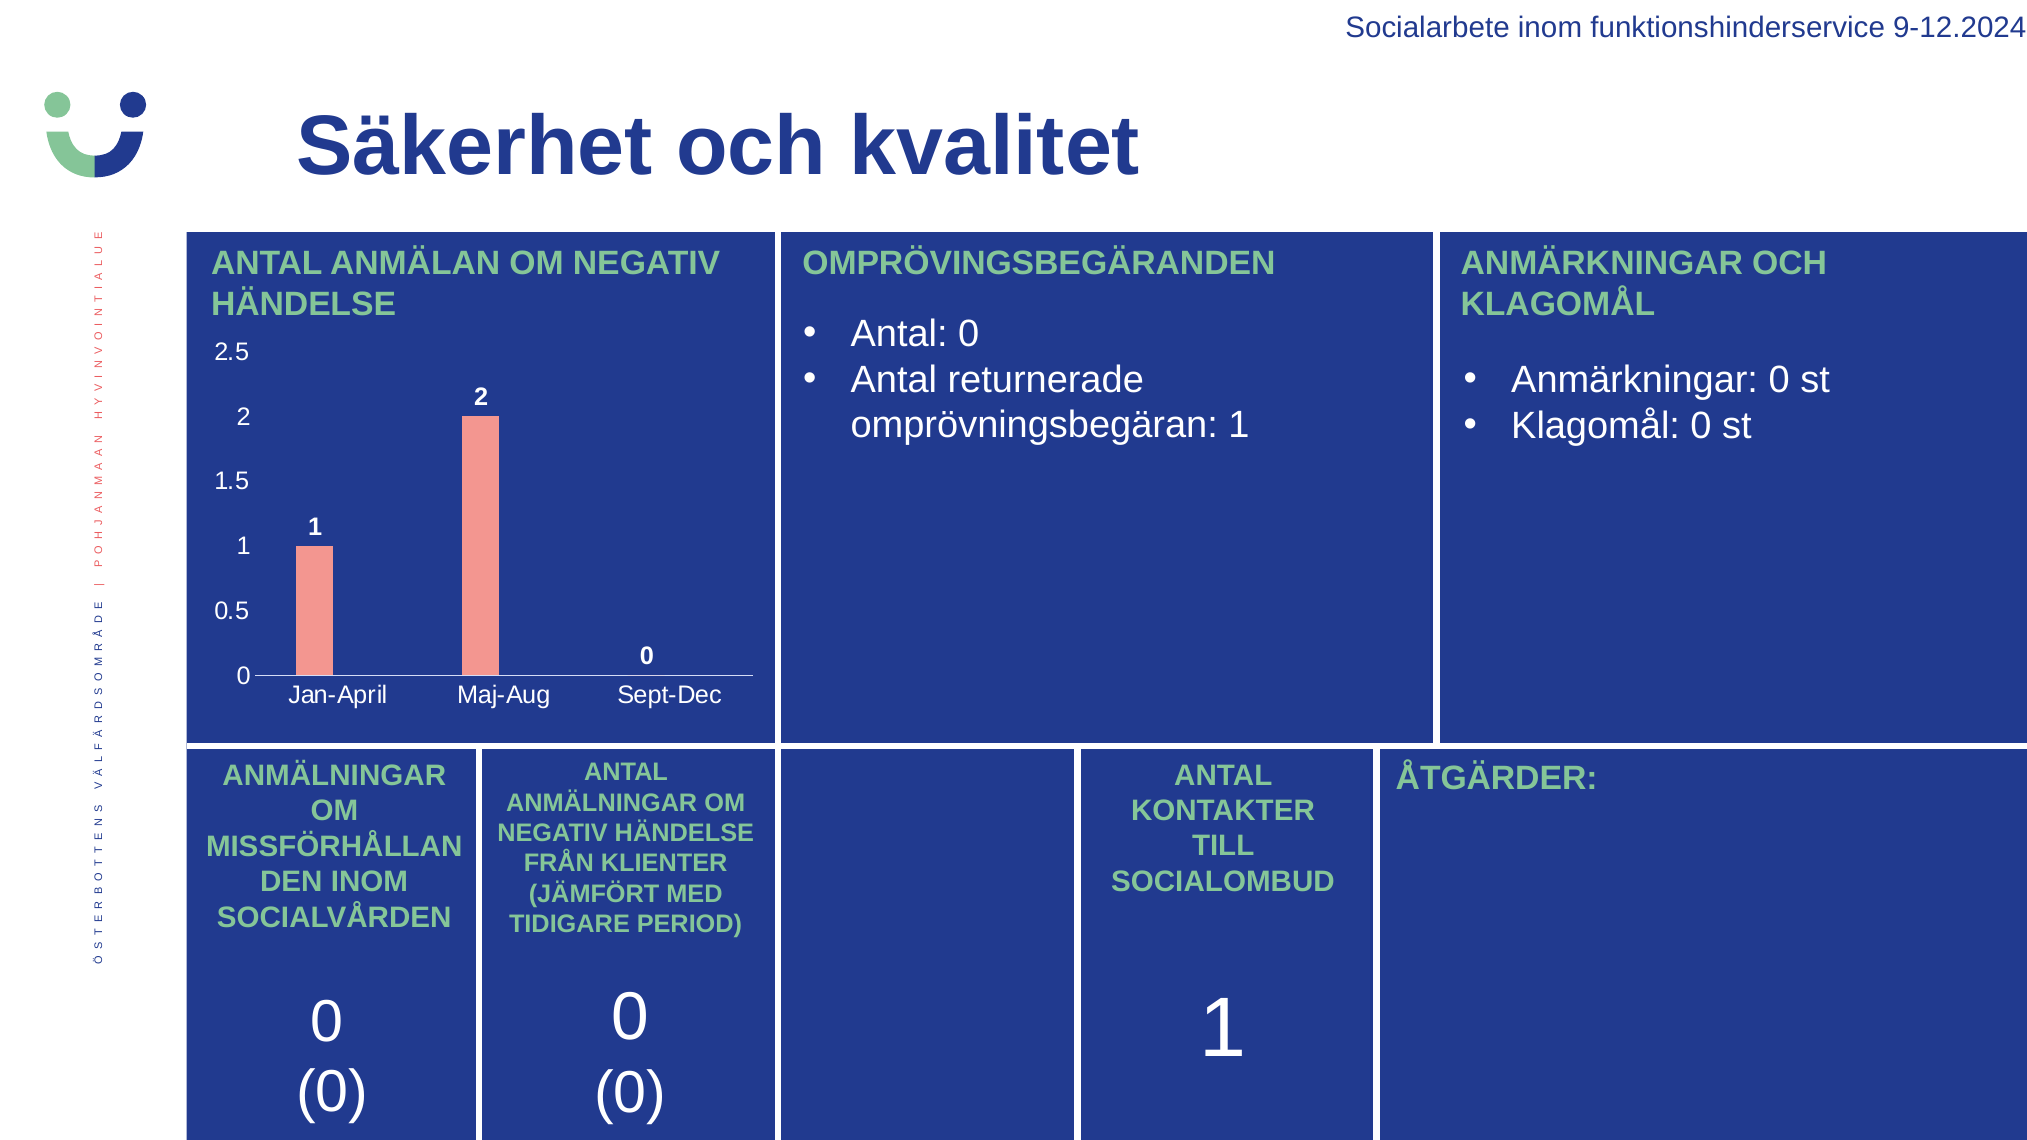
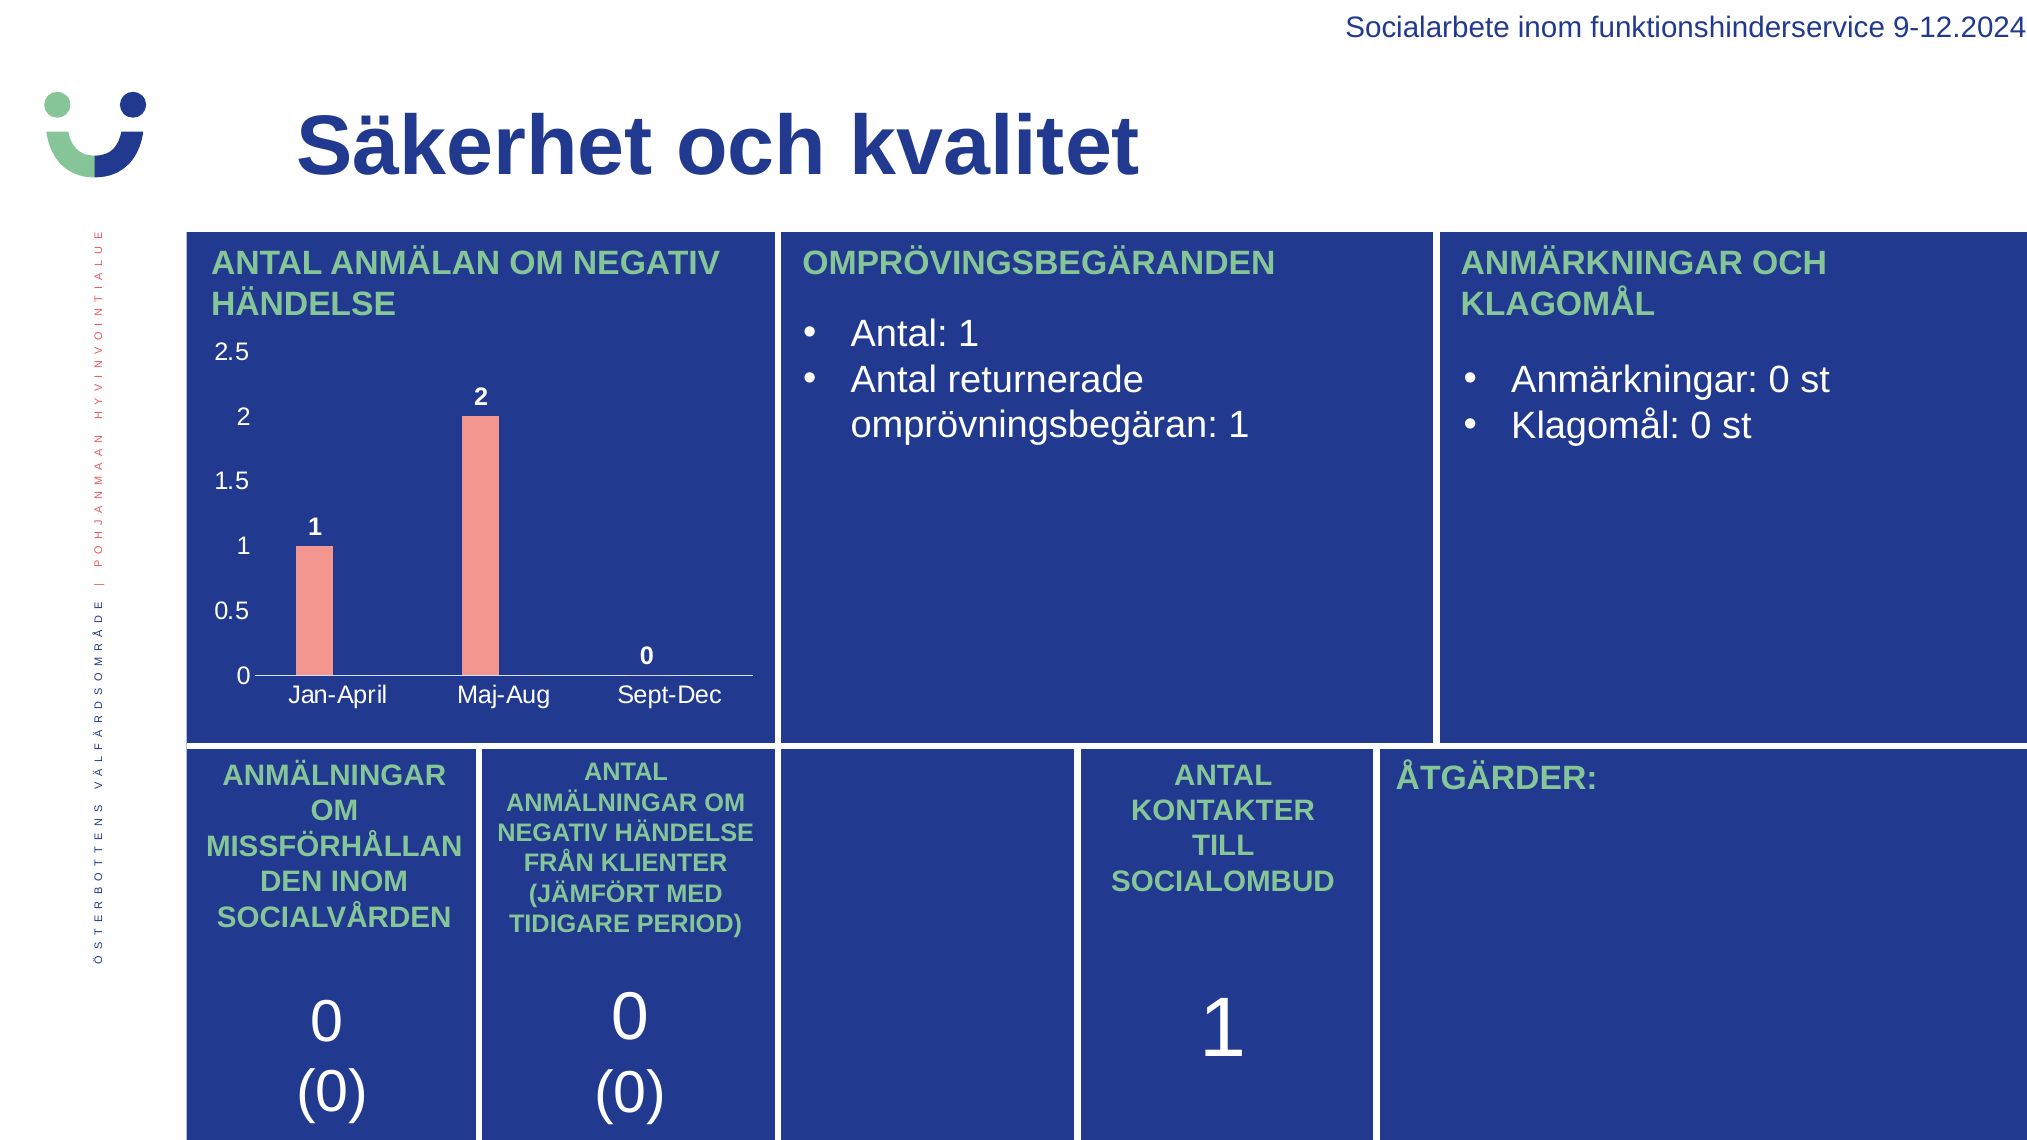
Antal 0: 0 -> 1 (969, 334)
